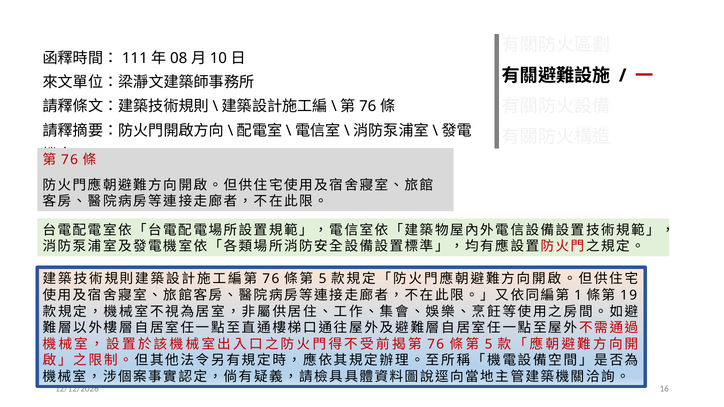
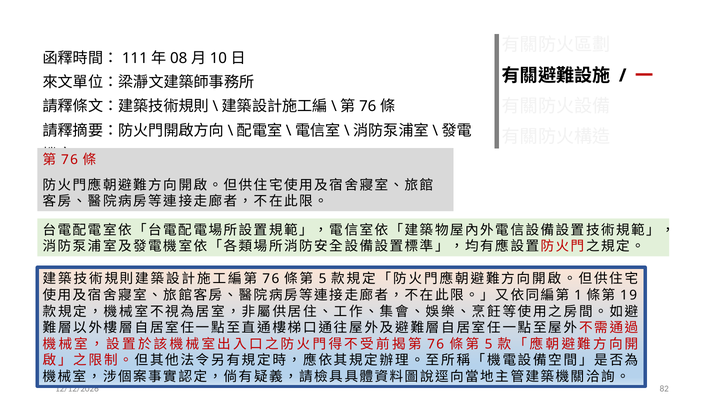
16: 16 -> 82 (664, 389)
